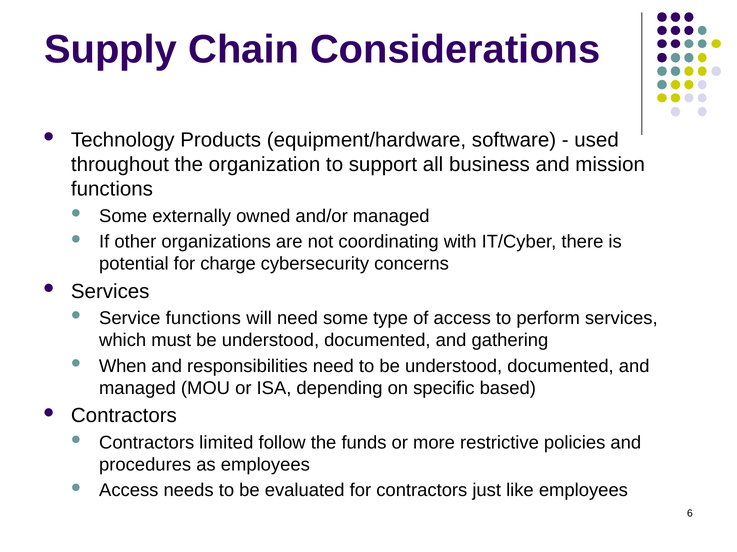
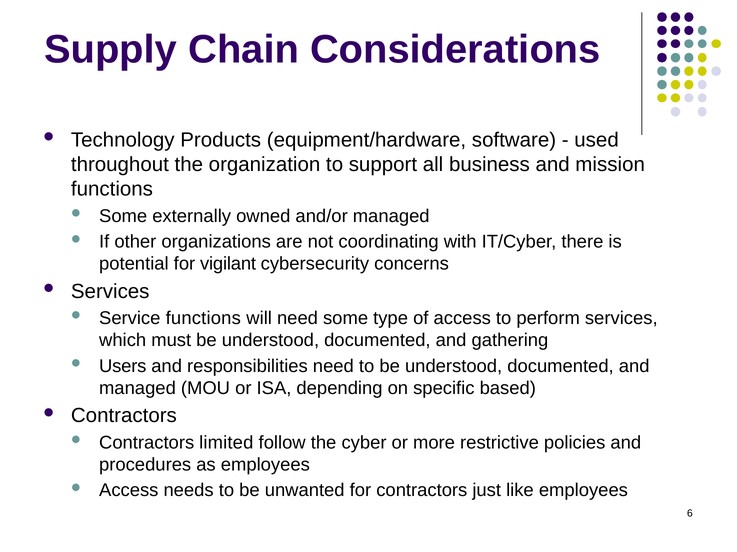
charge: charge -> vigilant (228, 264)
When: When -> Users (123, 367)
funds: funds -> cyber (364, 443)
evaluated: evaluated -> unwanted (305, 491)
